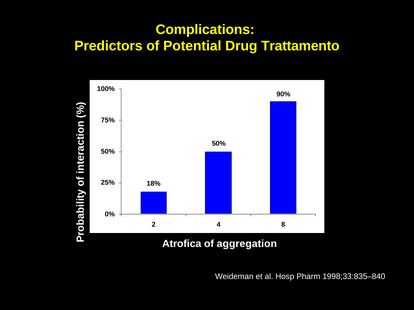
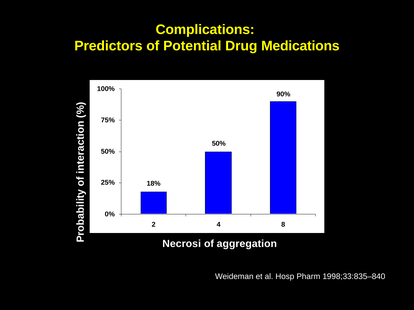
Trattamento: Trattamento -> Medications (300, 46)
Atrofica: Atrofica -> Necrosi (182, 244)
